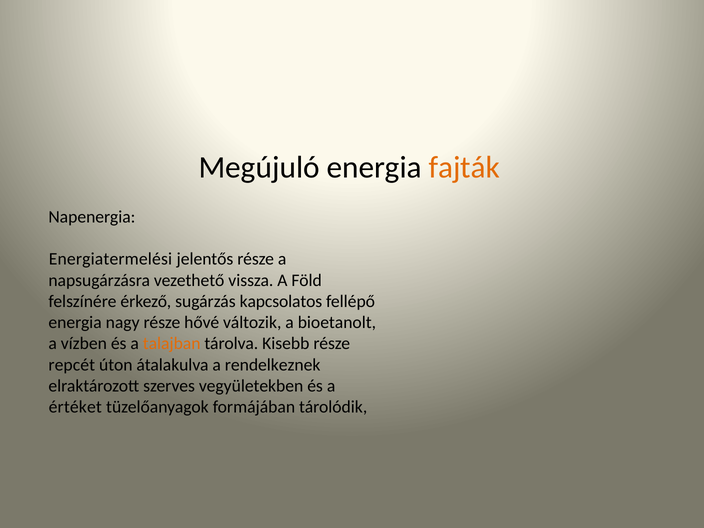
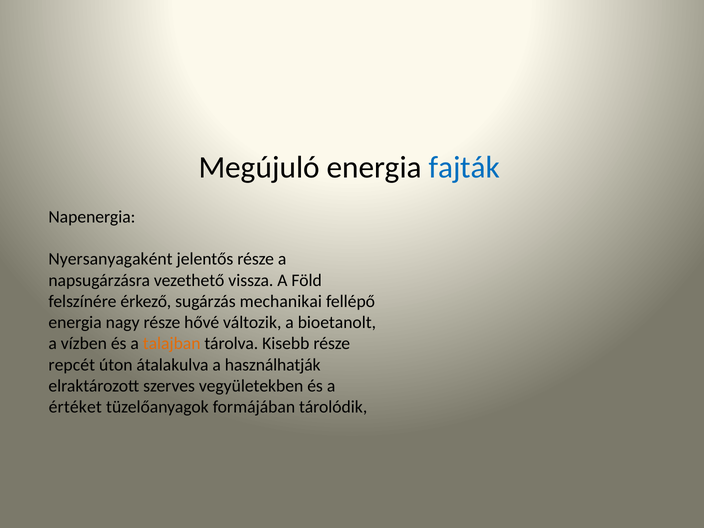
fajták colour: orange -> blue (464, 167)
Energiatermelési: Energiatermelési -> Nyersanyagaként (111, 259)
kapcsolatos: kapcsolatos -> mechanikai (281, 301)
rendelkeznek: rendelkeznek -> használhatják (273, 365)
